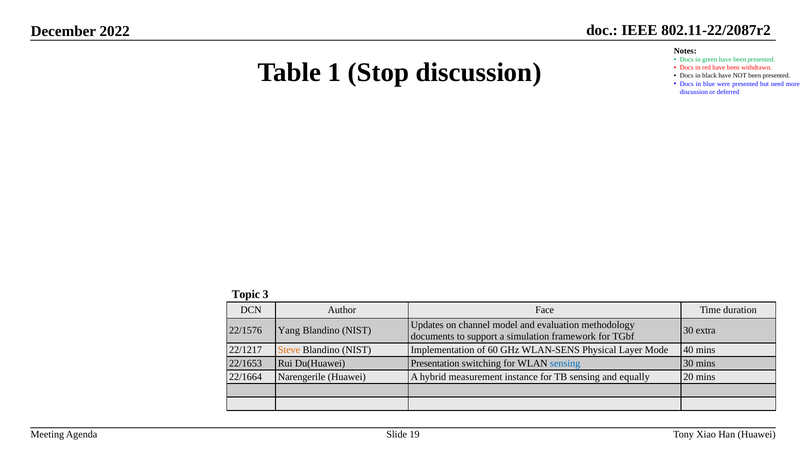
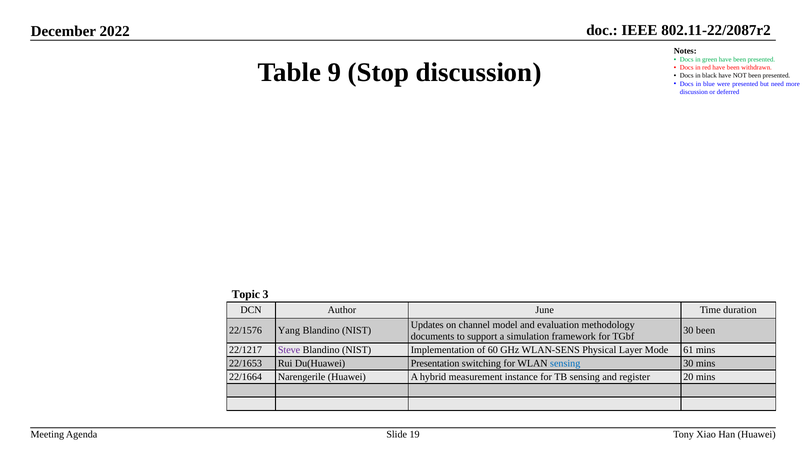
1: 1 -> 9 (334, 72)
Face: Face -> June (545, 310)
30 extra: extra -> been (706, 331)
Steve colour: orange -> purple (289, 350)
40: 40 -> 61 (688, 350)
equally: equally -> register (635, 377)
